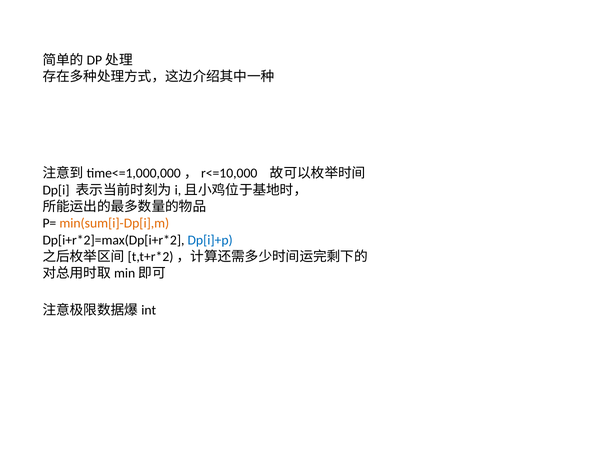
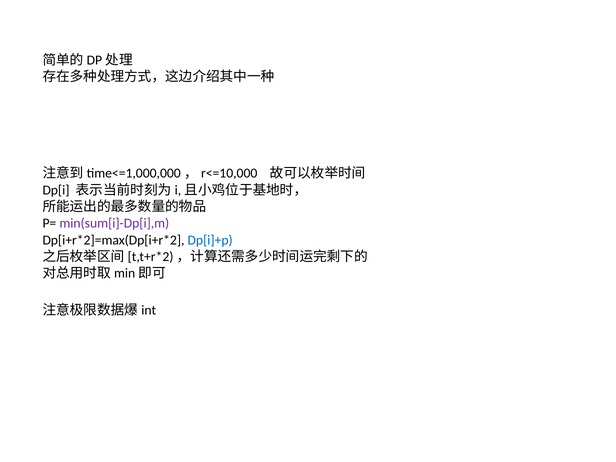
min(sum[i]-Dp[i],m colour: orange -> purple (114, 223)
